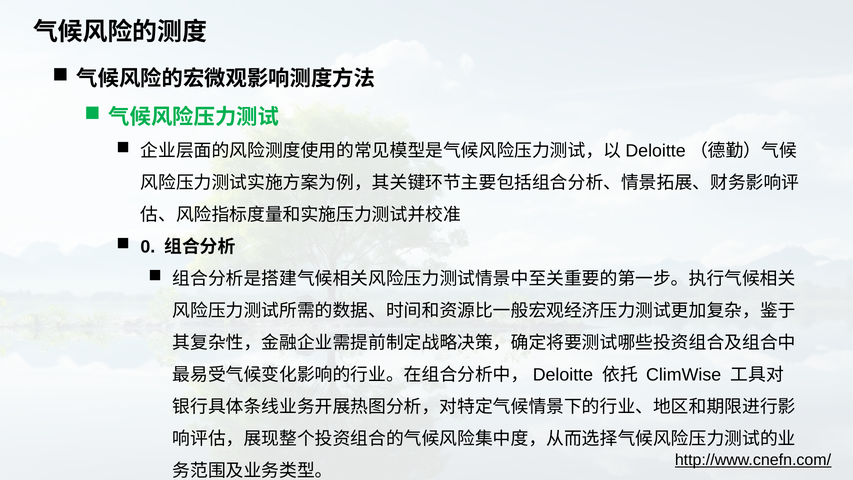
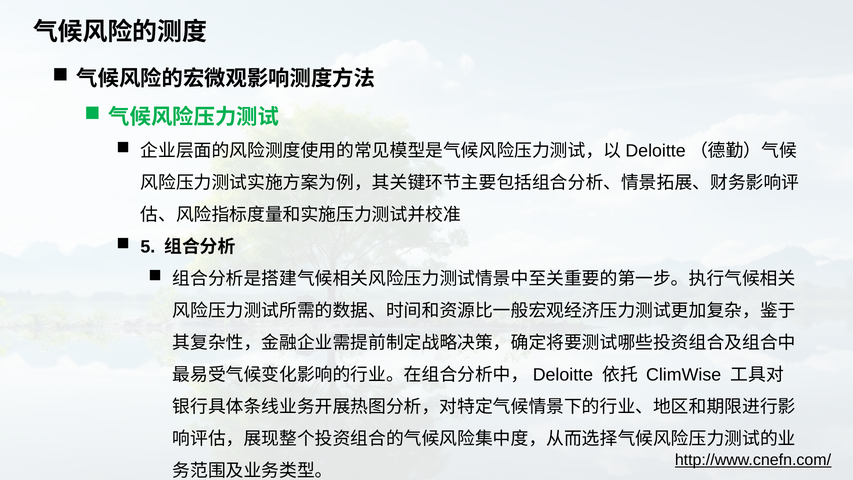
0: 0 -> 5 (148, 247)
